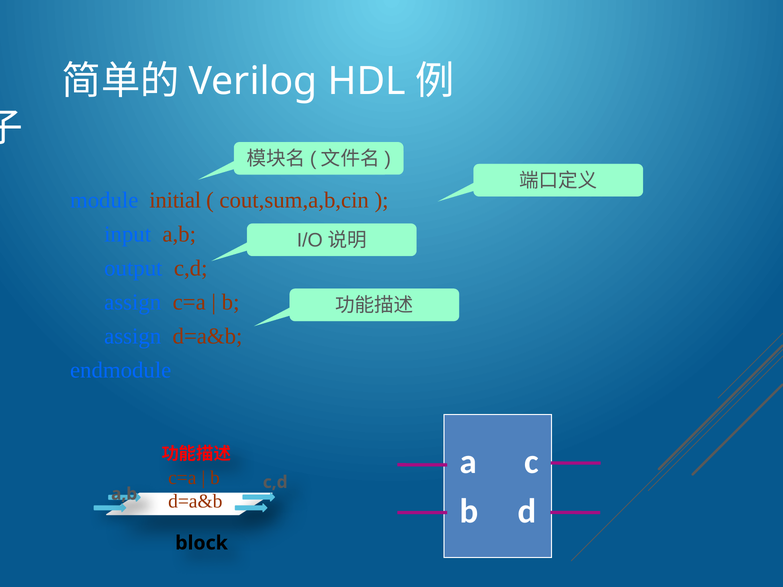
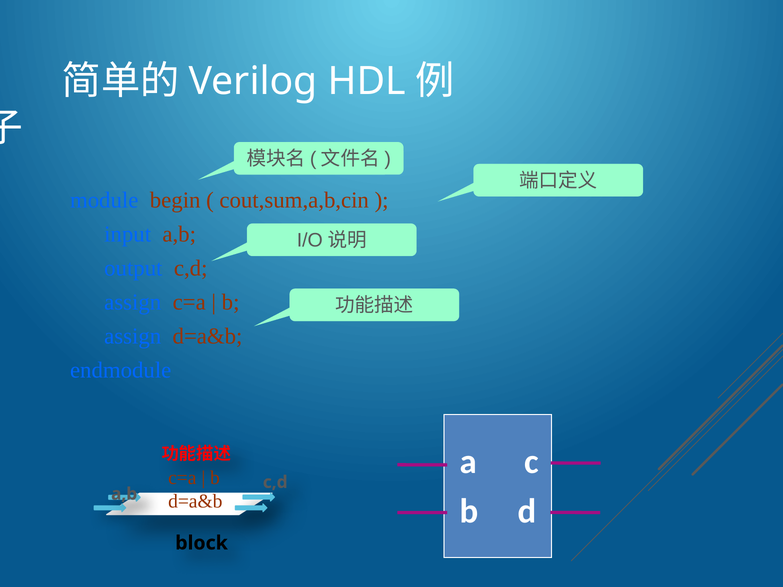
initial: initial -> begin (175, 200)
